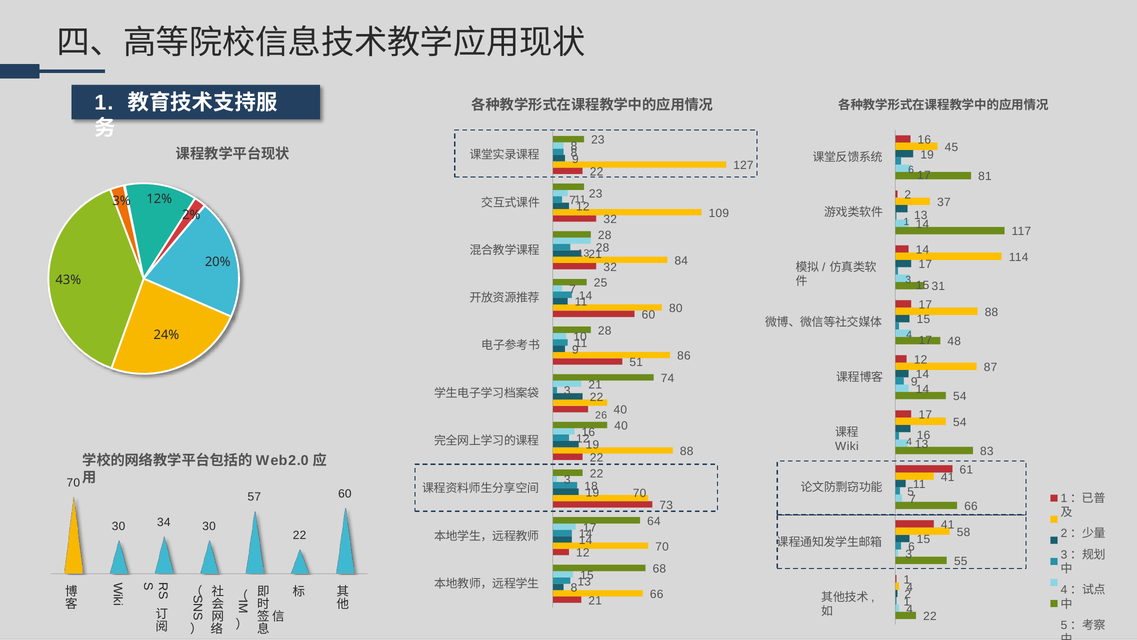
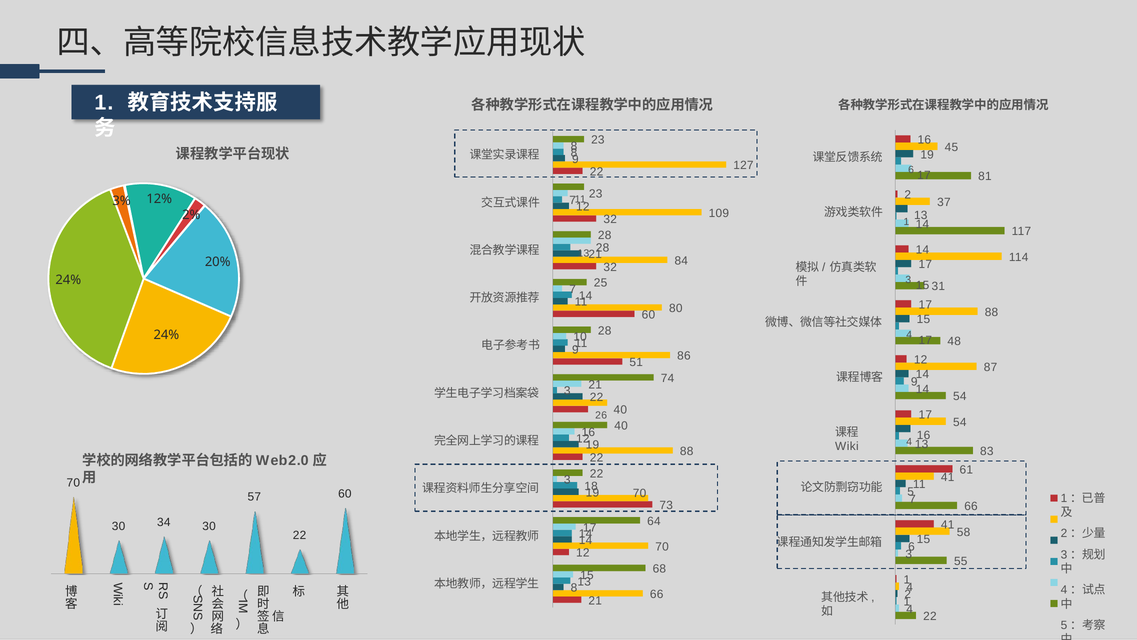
43%: 43% -> 24% (68, 280)
